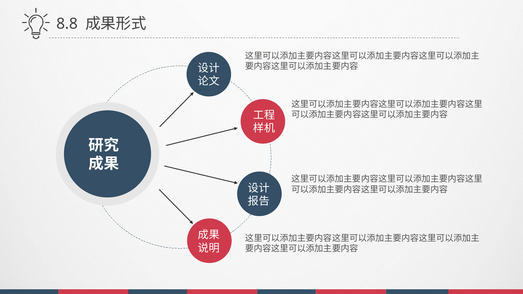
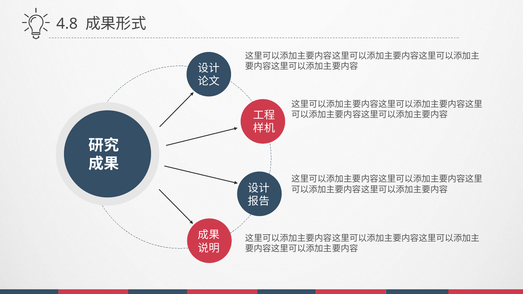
8.8: 8.8 -> 4.8 (67, 24)
